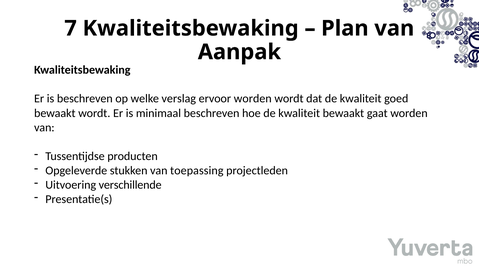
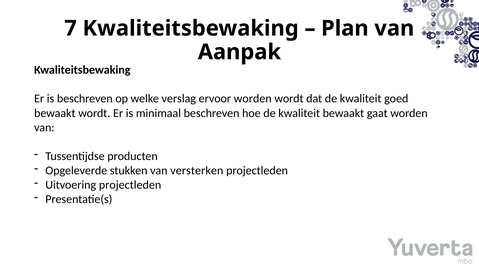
toepassing: toepassing -> versterken (197, 171)
Uitvoering verschillende: verschillende -> projectleden (130, 185)
